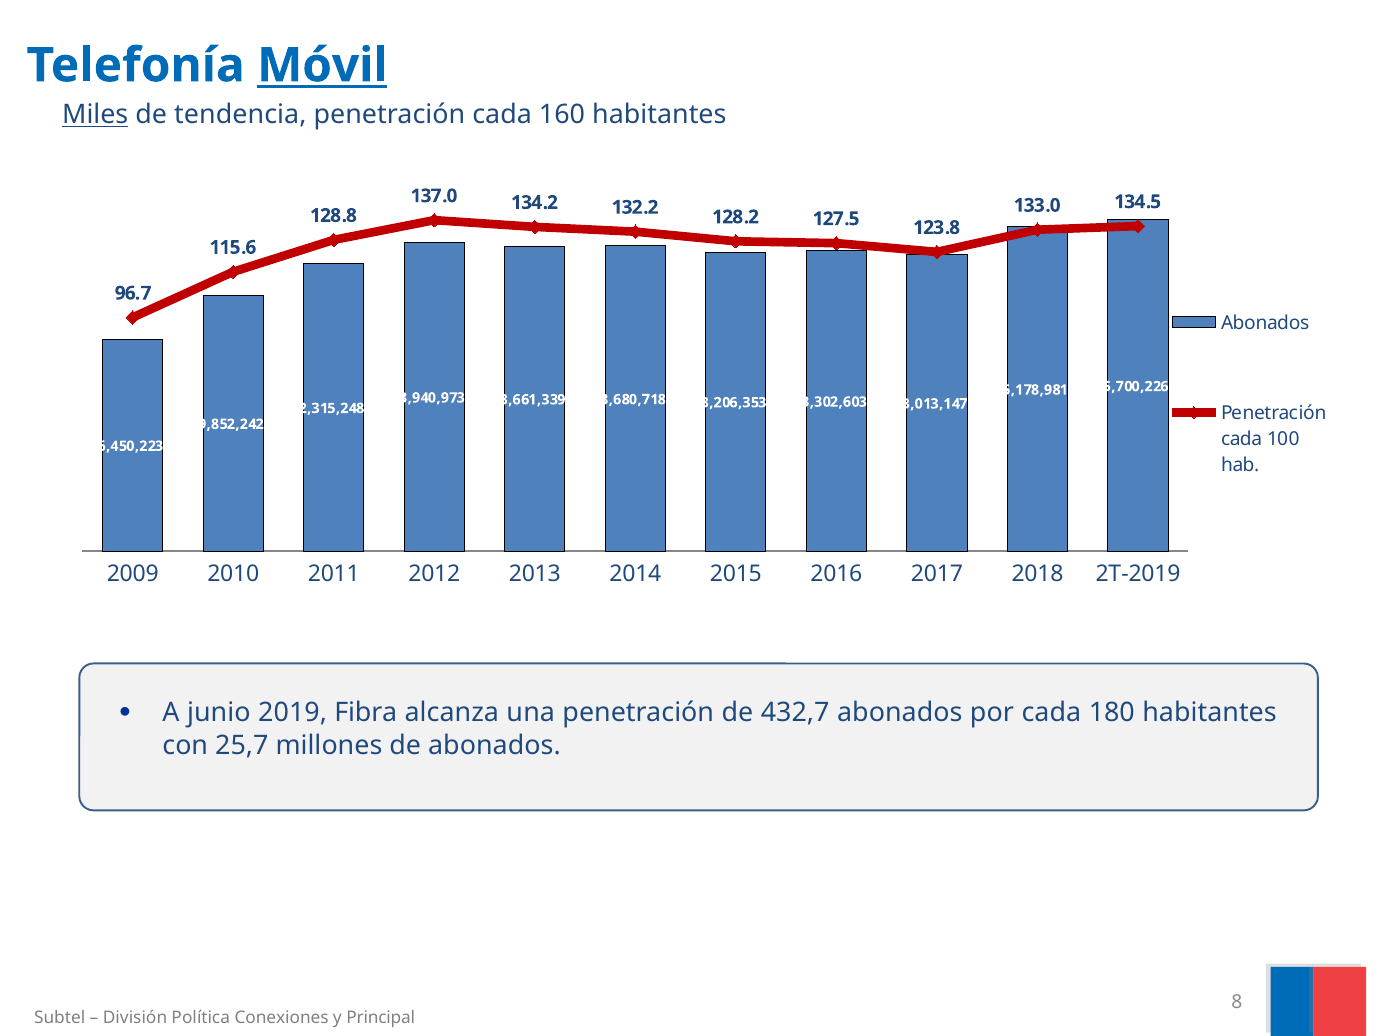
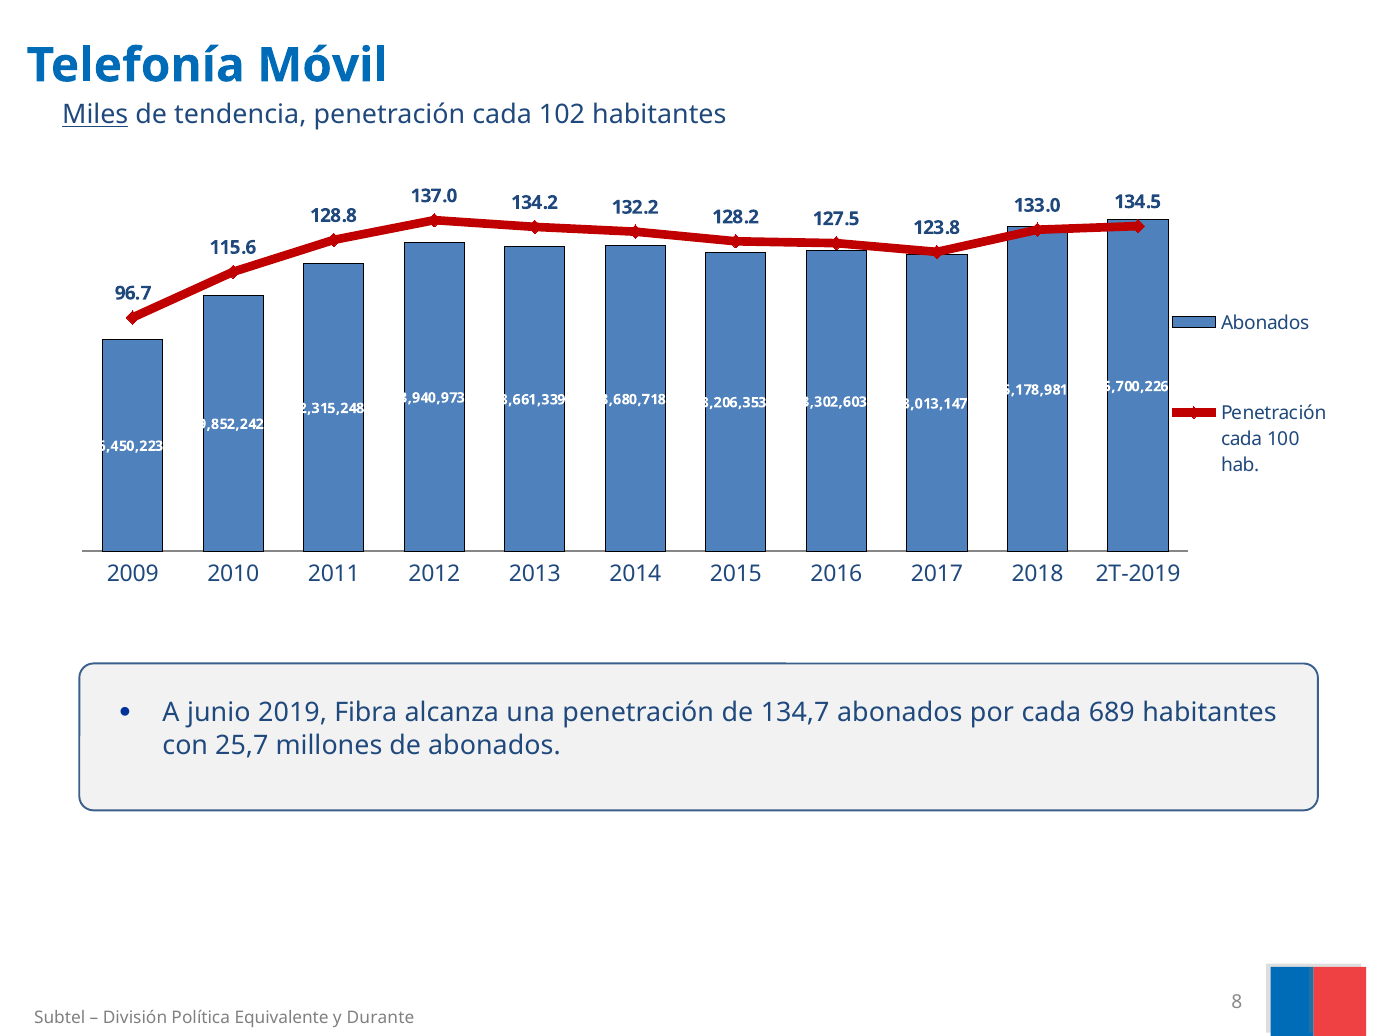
Móvil underline: present -> none (322, 66)
160: 160 -> 102 (562, 115)
432,7: 432,7 -> 134,7 (795, 713)
180: 180 -> 689 (1112, 713)
Conexiones: Conexiones -> Equivalente (282, 1017)
Principal: Principal -> Durante (381, 1017)
